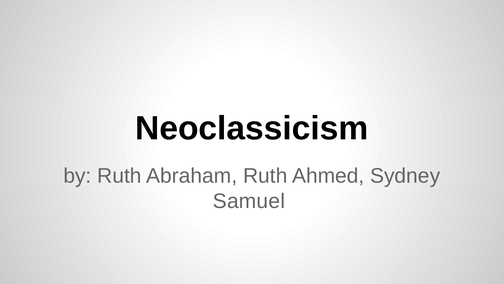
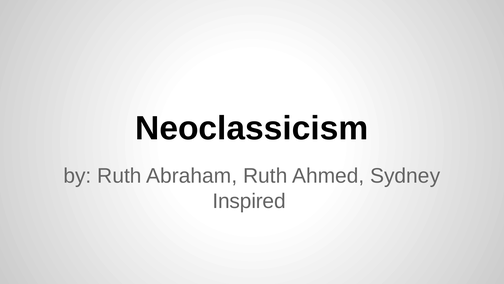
Samuel: Samuel -> Inspired (249, 201)
